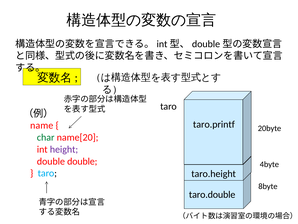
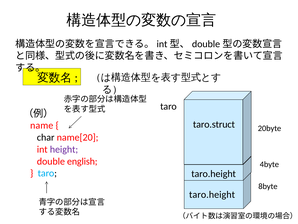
taro.printf: taro.printf -> taro.struct (214, 124)
char colour: green -> black (46, 137)
double double: double -> english (82, 161)
taro.double: taro.double -> taro.height (212, 194)
